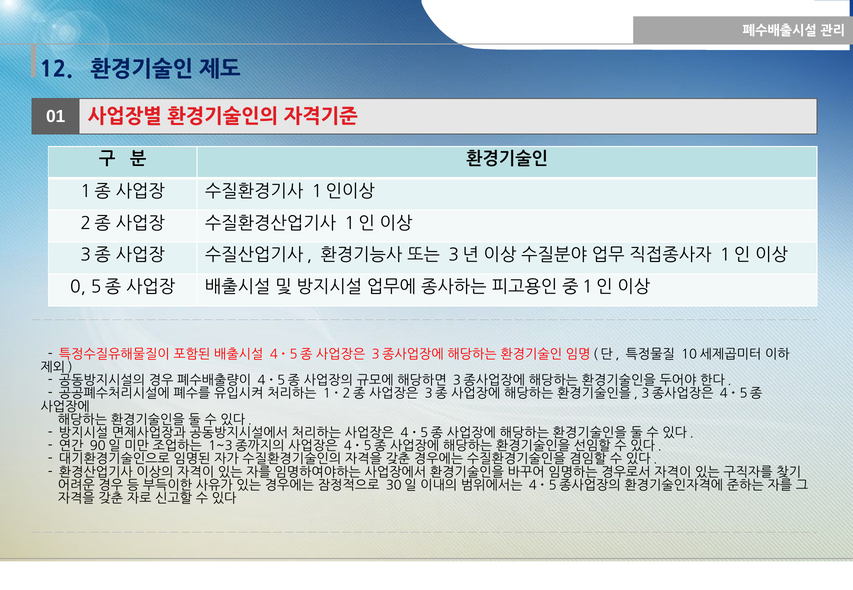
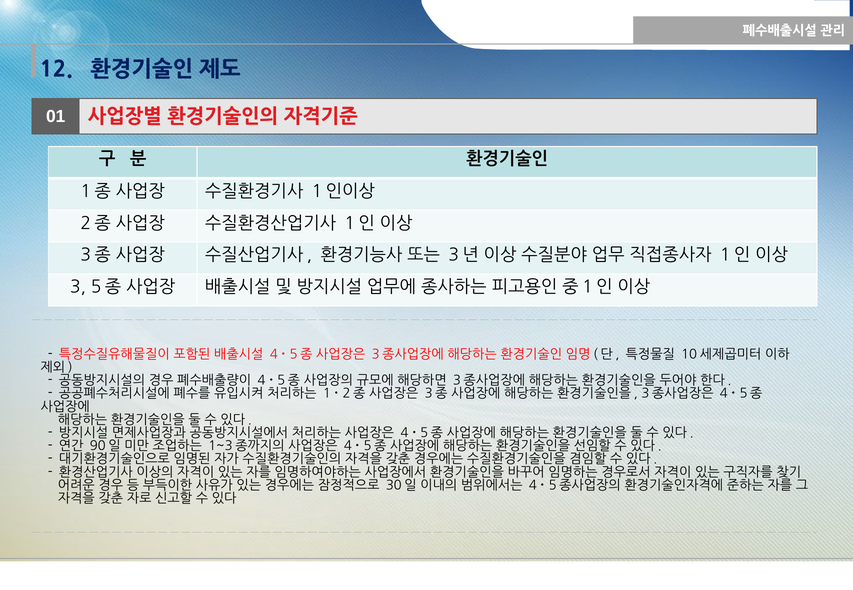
0: 0 -> 3 (78, 287)
